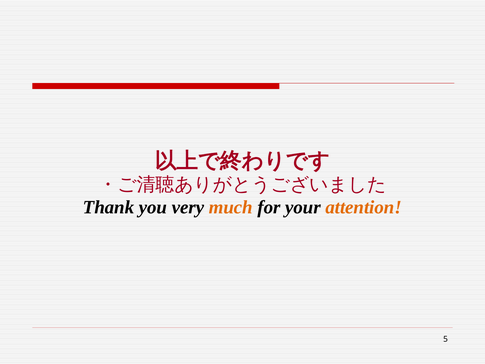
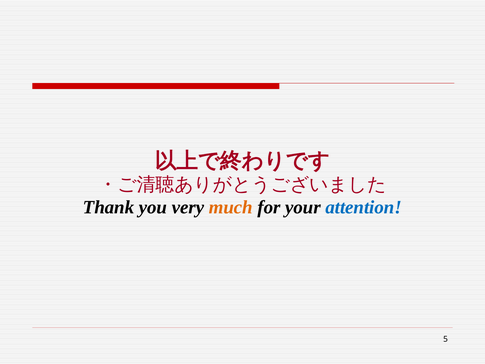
attention colour: orange -> blue (364, 207)
